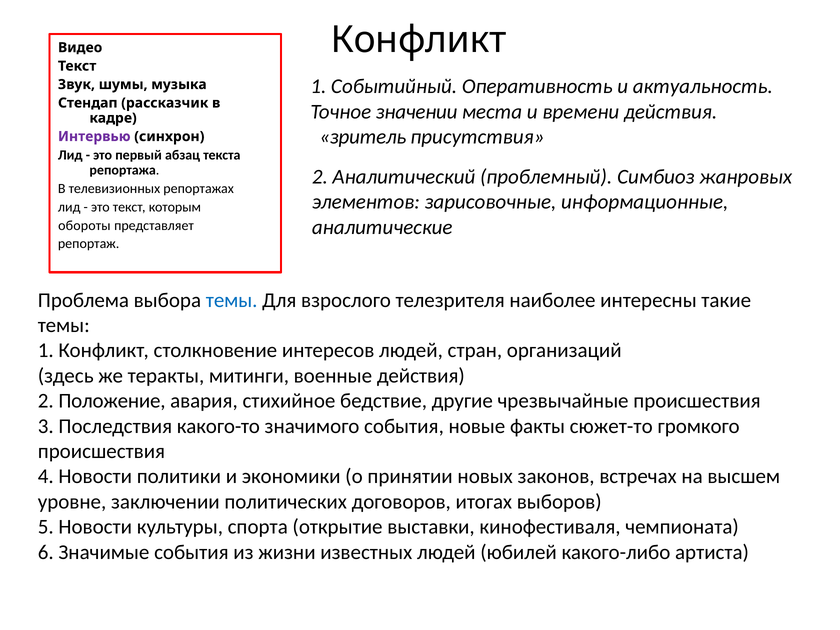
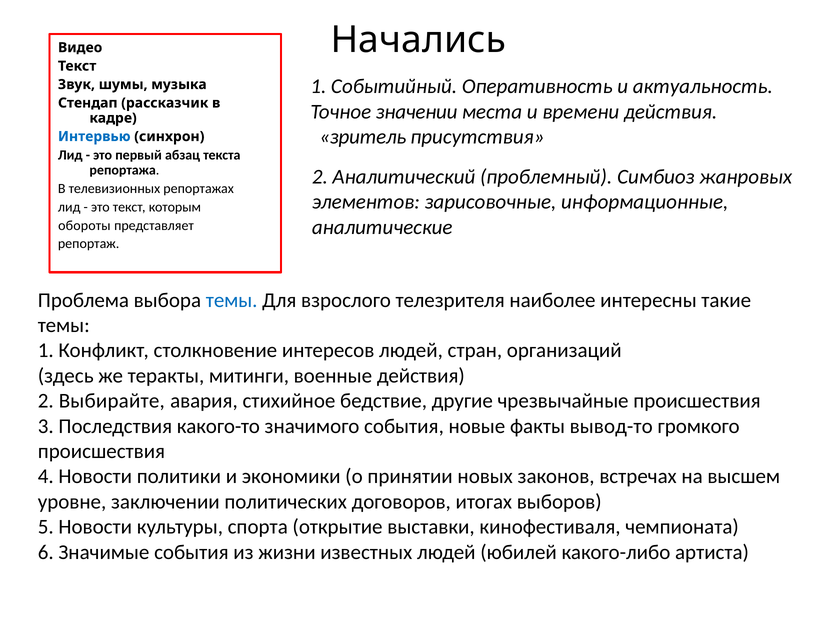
Конфликт: Конфликт -> Начались (418, 40)
Интервью colour: purple -> blue (94, 136)
Положение: Положение -> Выбирайте (112, 401)
сюжет-то: сюжет-то -> вывод-то (611, 426)
